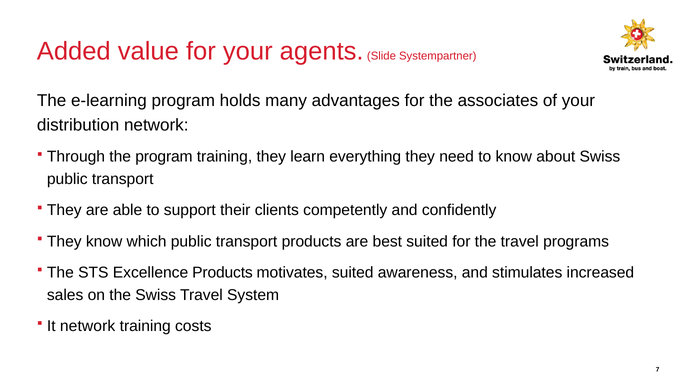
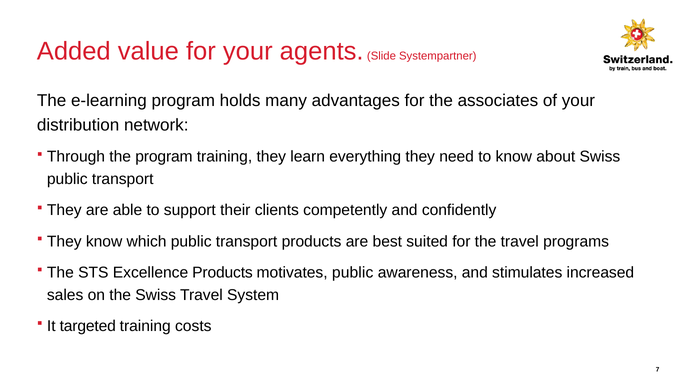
motivates suited: suited -> public (353, 272)
It network: network -> targeted (88, 326)
